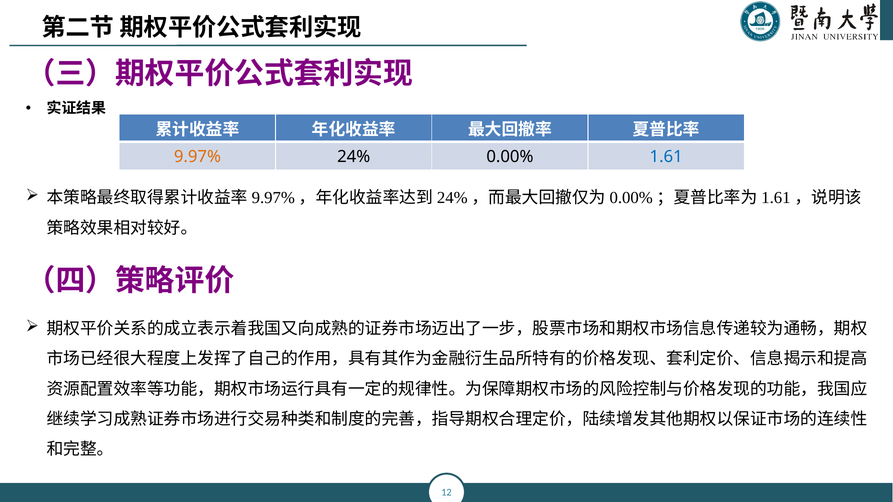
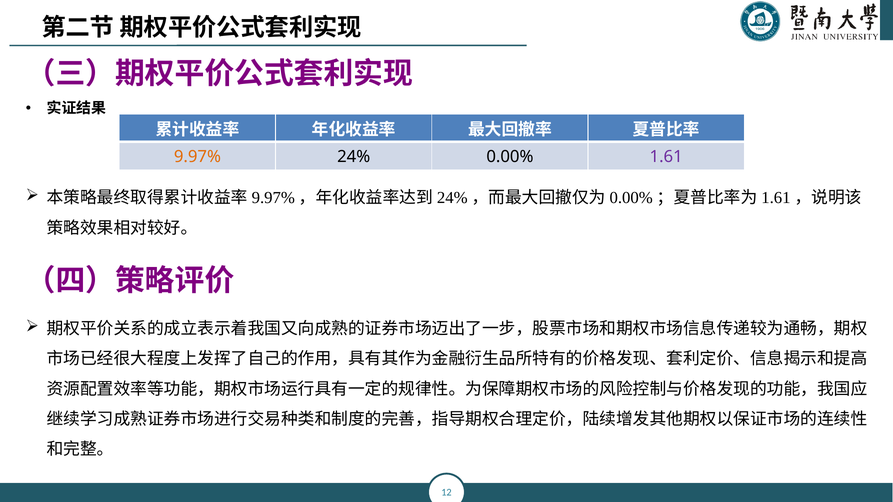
1.61 colour: blue -> purple (666, 157)
